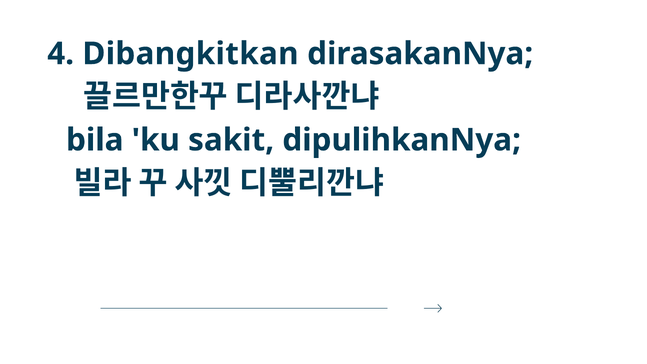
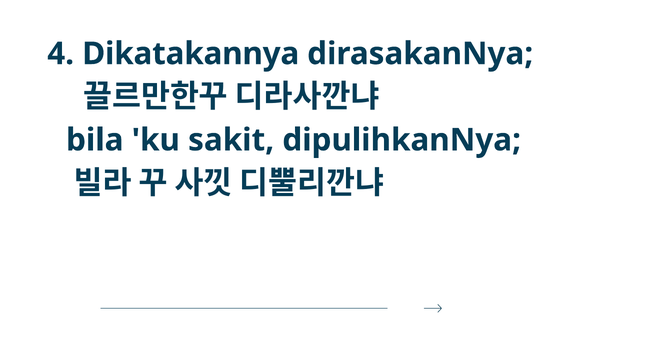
Dibangkitkan: Dibangkitkan -> Dikatakannya (191, 54)
